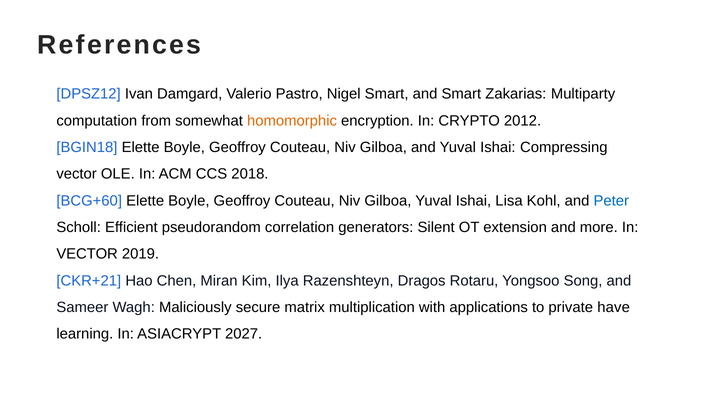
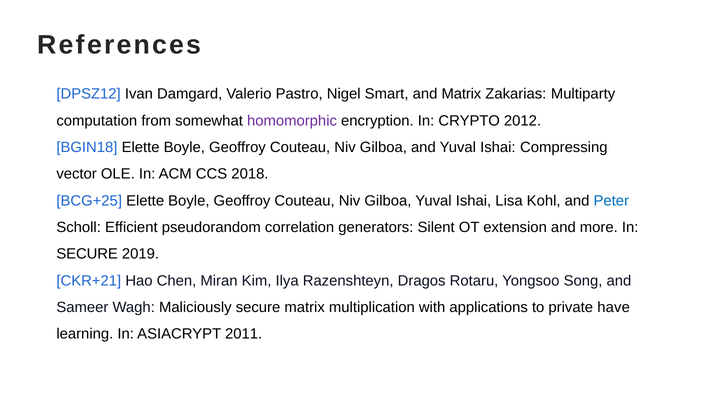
and Smart: Smart -> Matrix (461, 94)
homomorphic colour: orange -> purple (292, 121)
BCG+60: BCG+60 -> BCG+25 (89, 201)
VECTOR: VECTOR -> SECURE (87, 254)
2027: 2027 -> 2011 (244, 334)
